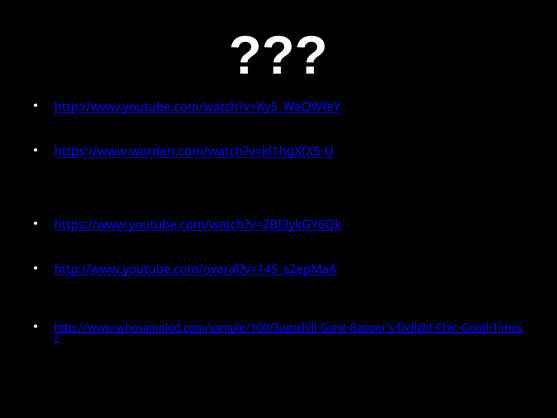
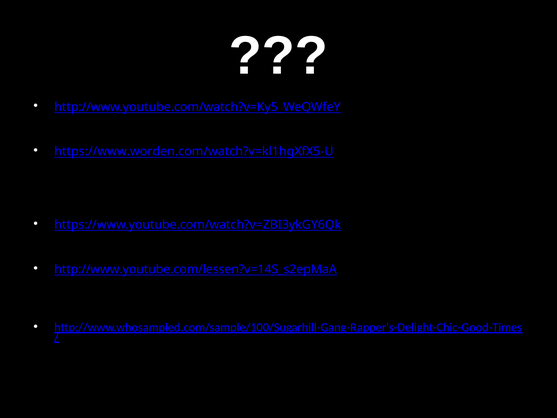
http://www.youtube.com/overal?v=14S_s2epMaA: http://www.youtube.com/overal?v=14S_s2epMaA -> http://www.youtube.com/lessen?v=14S_s2epMaA (196, 269)
